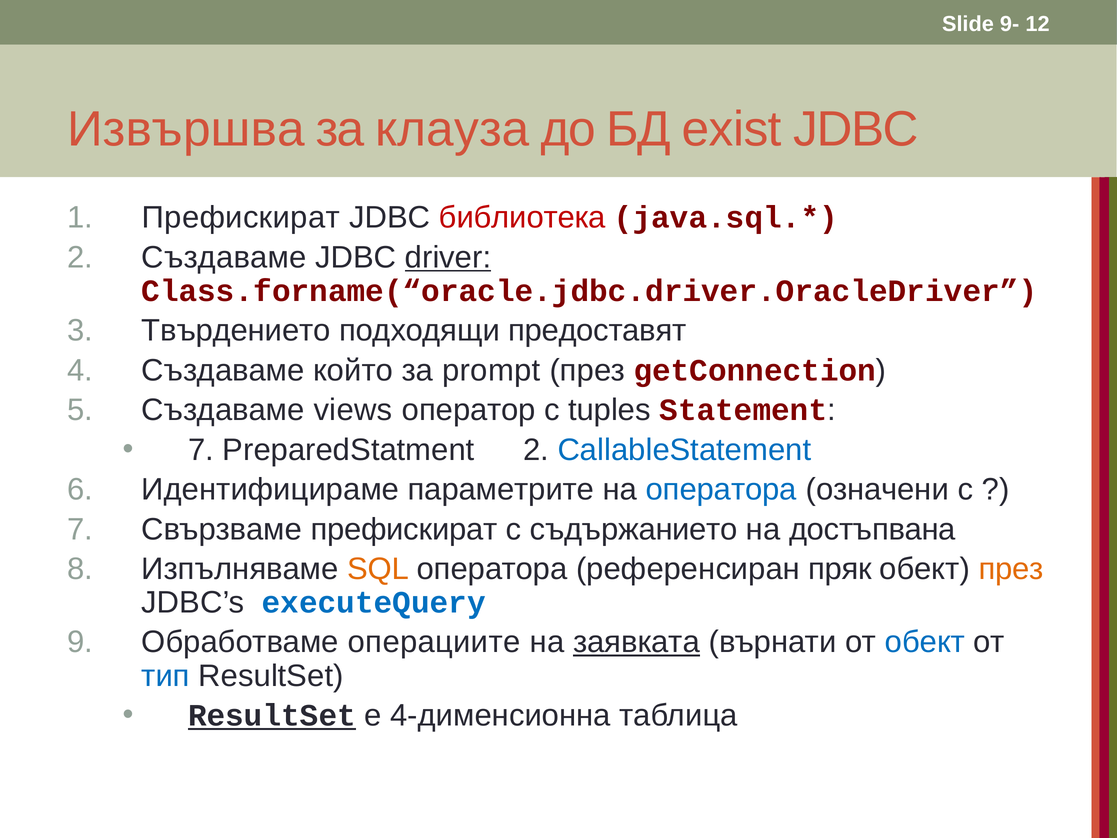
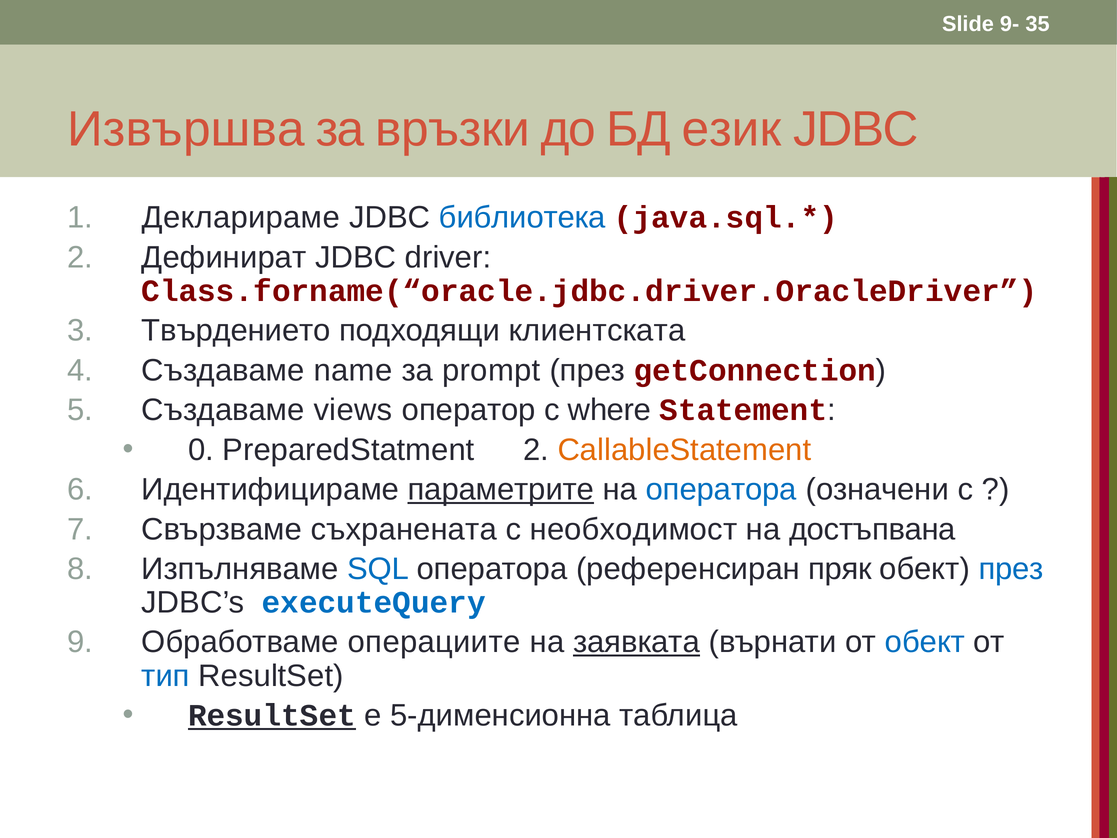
12: 12 -> 35 (1038, 24)
клауза: клауза -> връзки (453, 129)
exist: exist -> език (732, 129)
1 Префискират: Префискират -> Декларираме (241, 218)
библиотека colour: red -> blue (522, 218)
2 Създаваме: Създаваме -> Дефинират (224, 257)
driver underline: present -> none (448, 257)
предоставят: предоставят -> клиентската (597, 331)
който: който -> name (353, 370)
tuples: tuples -> where (610, 410)
7: 7 -> 0 (201, 450)
CallableStatement colour: blue -> orange (684, 450)
параметрите underline: none -> present (501, 489)
Свързваме префискират: префискират -> съхранената (404, 529)
съдържанието: съдържанието -> необходимост (634, 529)
SQL colour: orange -> blue (378, 569)
през colour: orange -> blue (1011, 569)
4-дименсионна: 4-дименсионна -> 5-дименсионна (500, 715)
